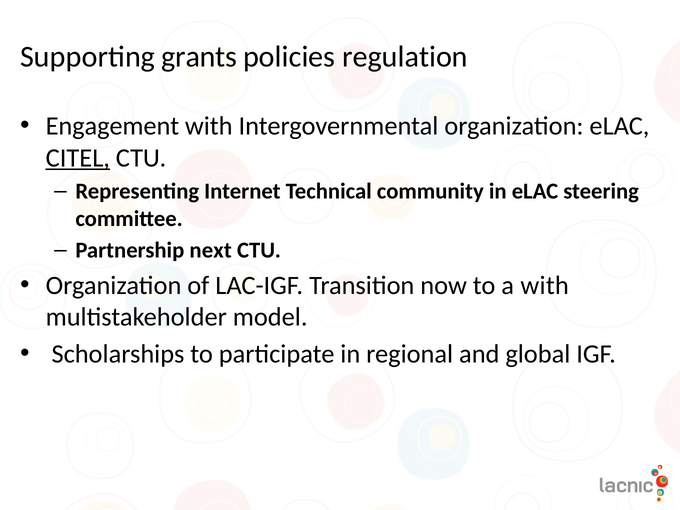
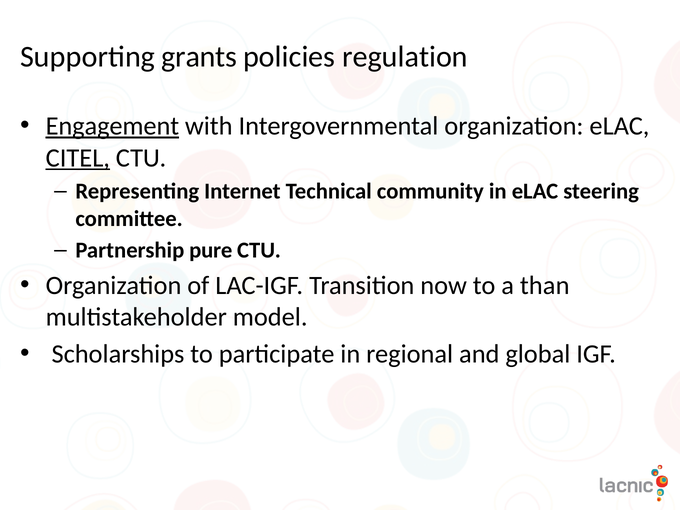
Engagement underline: none -> present (112, 126)
next: next -> pure (211, 250)
a with: with -> than (545, 285)
